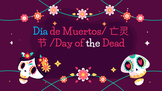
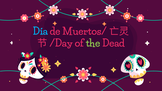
the colour: white -> light green (93, 43)
